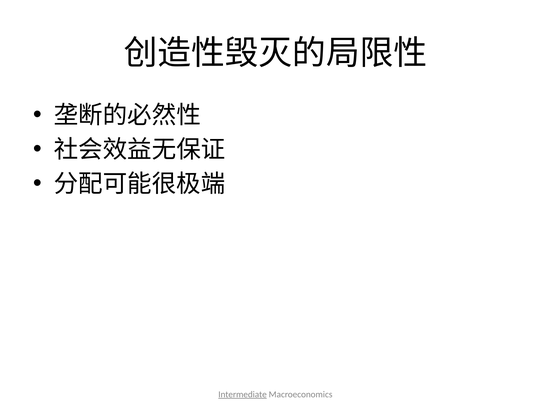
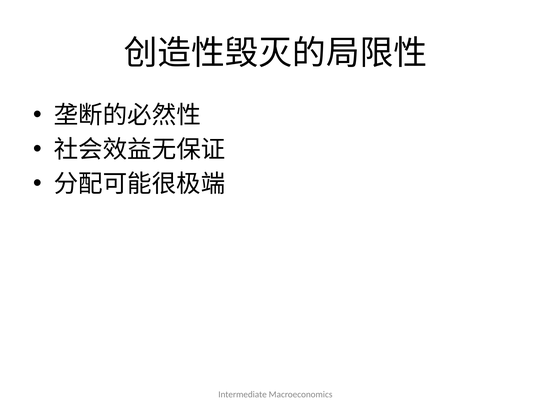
Intermediate underline: present -> none (243, 395)
